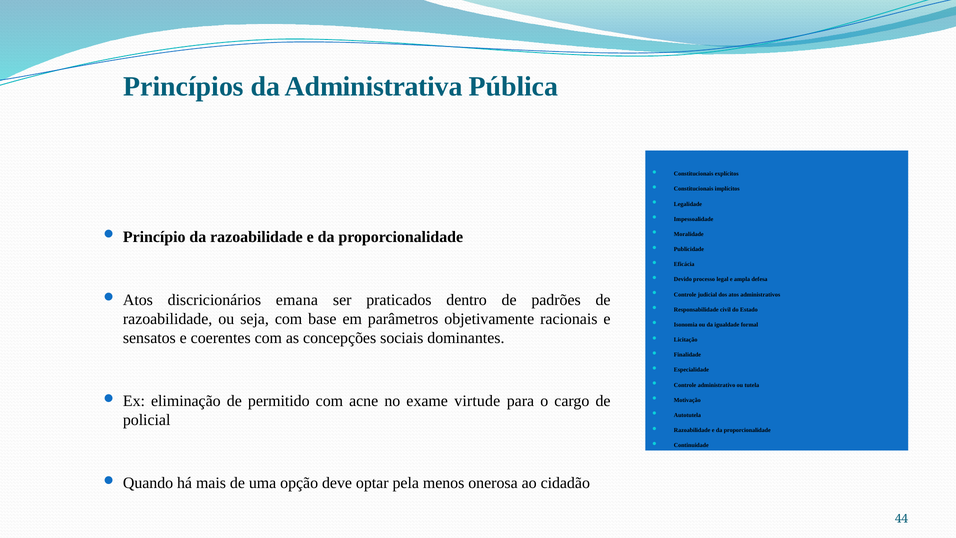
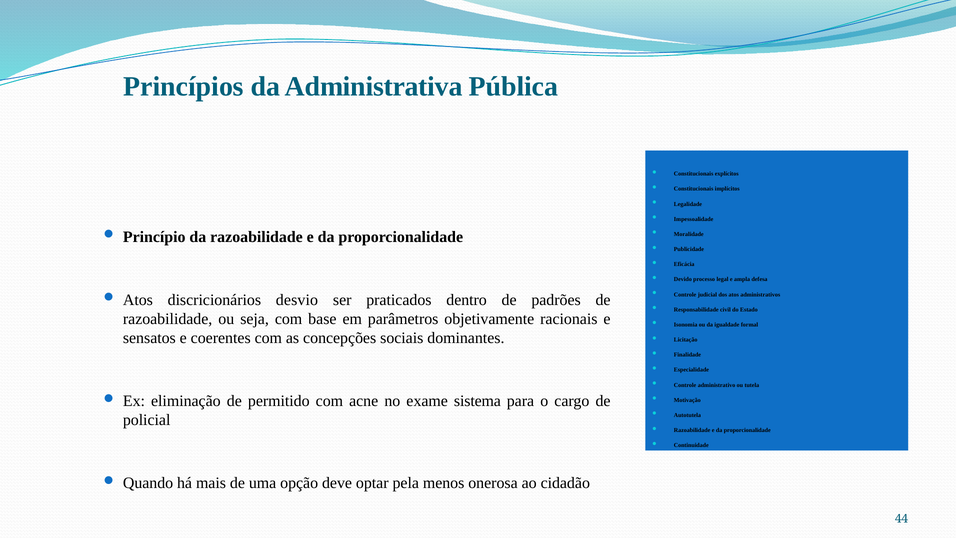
emana: emana -> desvio (297, 300)
virtude: virtude -> sistema (477, 401)
